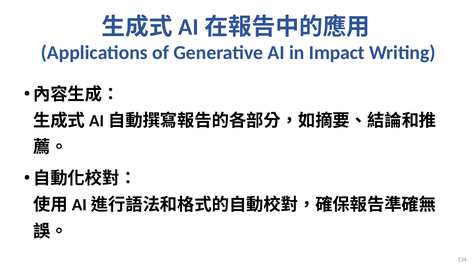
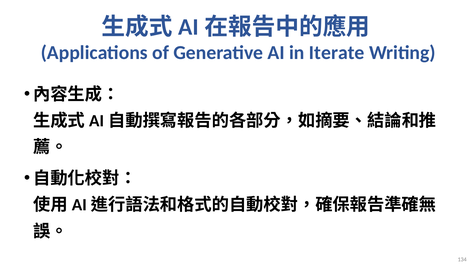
Impact: Impact -> Iterate (337, 53)
